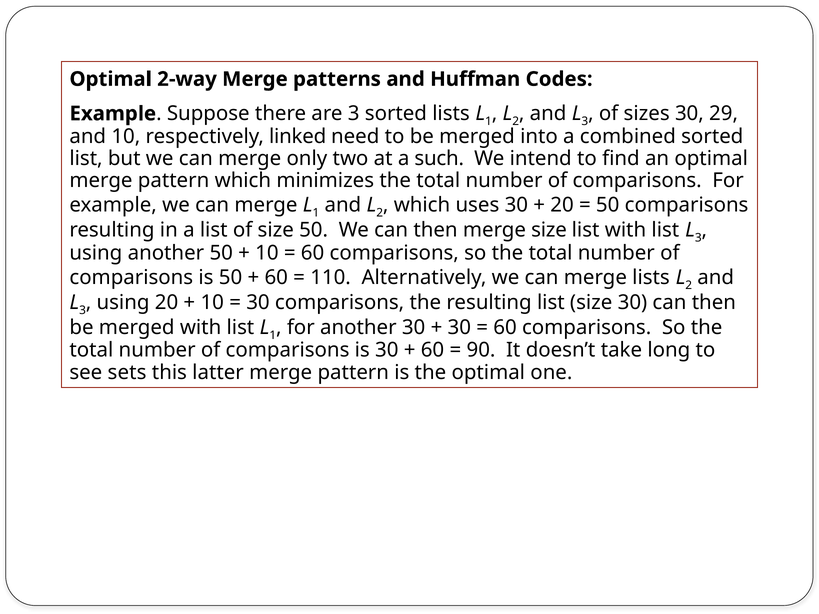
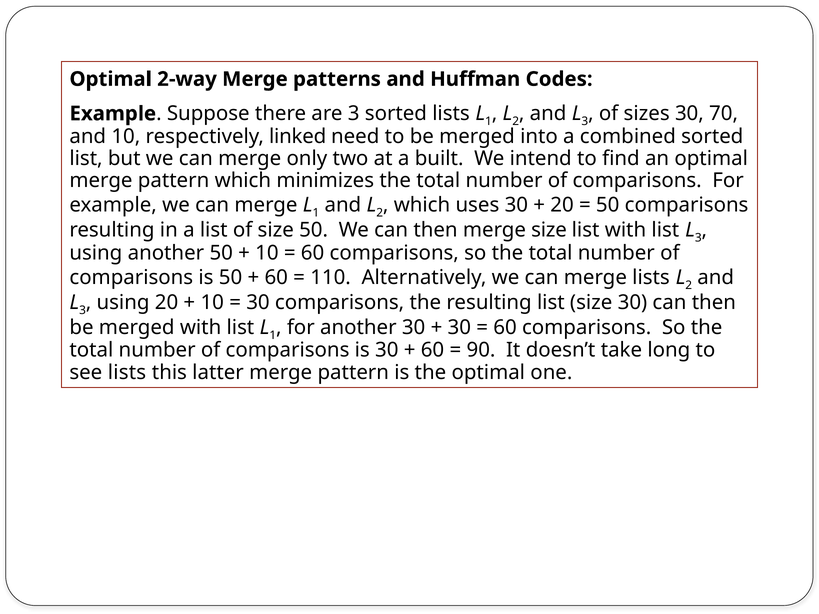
29: 29 -> 70 (724, 114)
such: such -> built (439, 158)
see sets: sets -> lists (127, 372)
